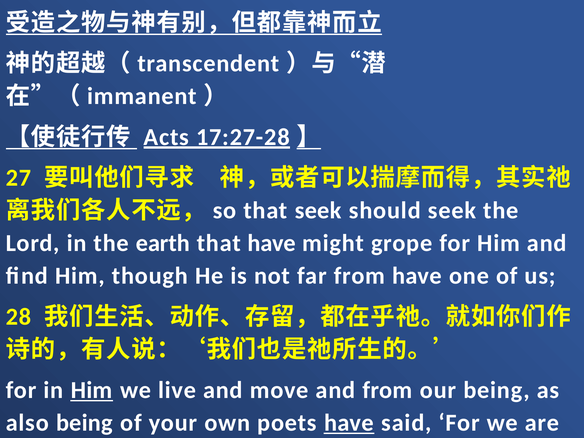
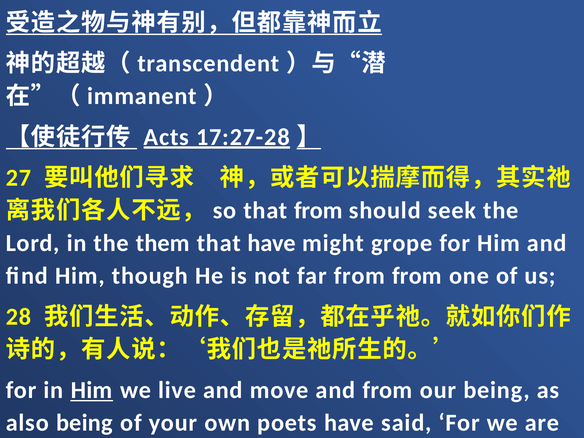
that seek: seek -> from (318, 211)
earth: earth -> them (163, 243)
from have: have -> from (417, 276)
have underline: present -> none (349, 423)
